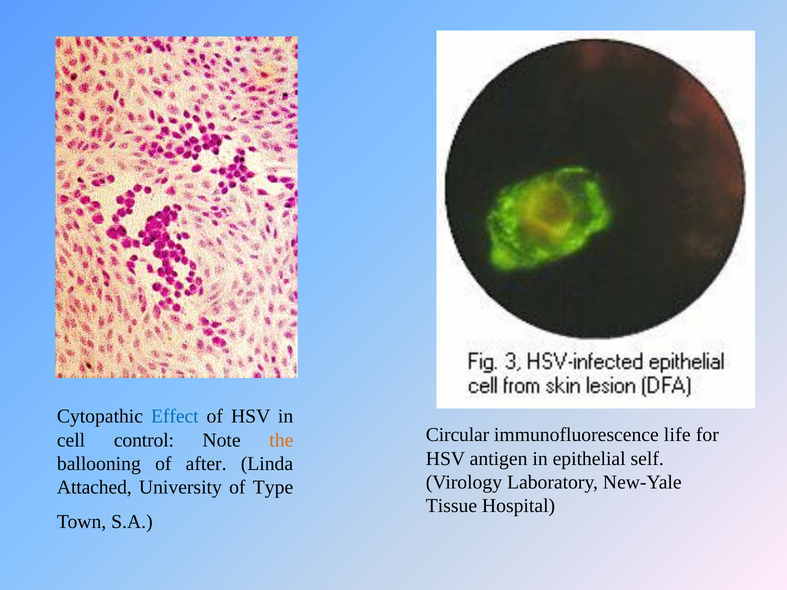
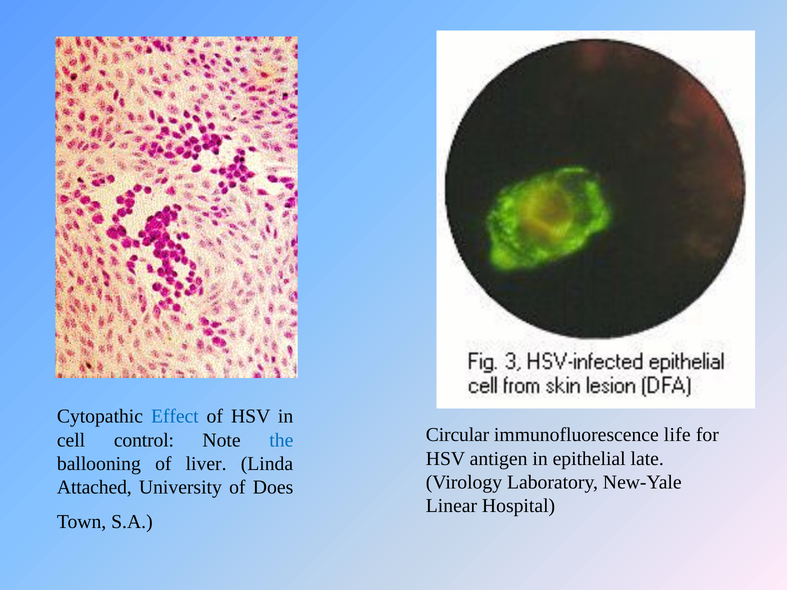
the colour: orange -> blue (281, 440)
self: self -> late (647, 459)
after: after -> liver (206, 464)
Type: Type -> Does (273, 487)
Tissue: Tissue -> Linear (451, 506)
